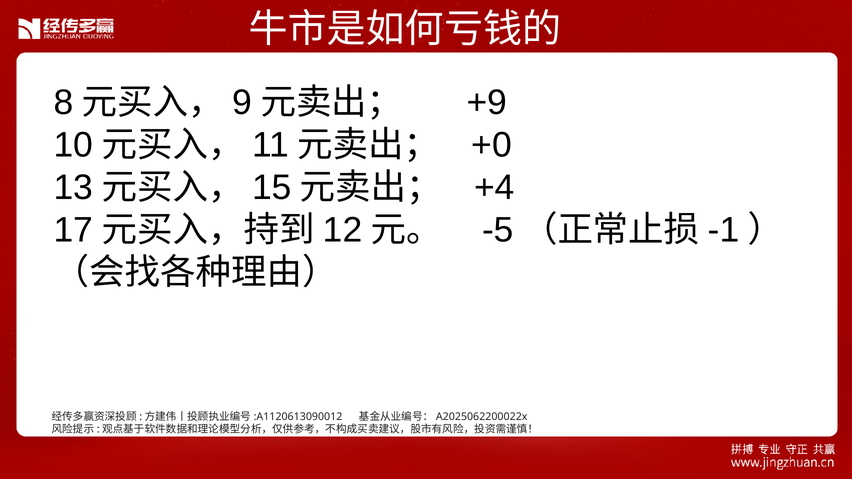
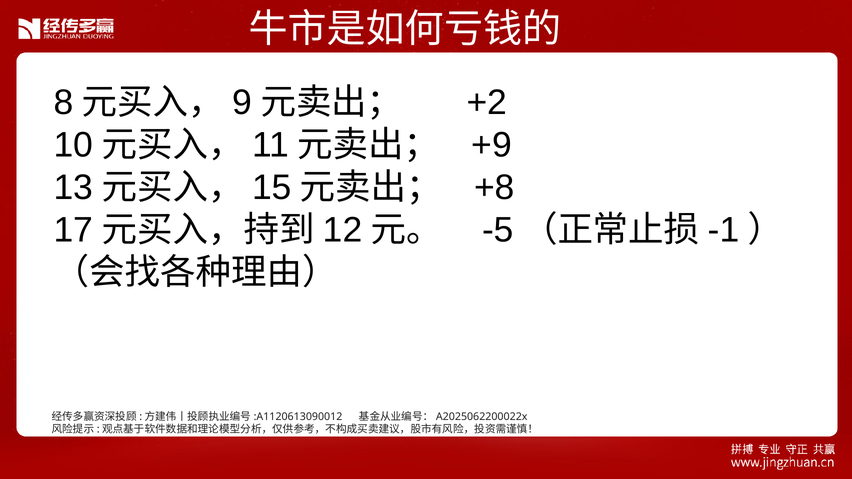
+9: +9 -> +2 (487, 102)
+0: +0 -> +9 (492, 145)
+4: +4 -> +8 (494, 188)
